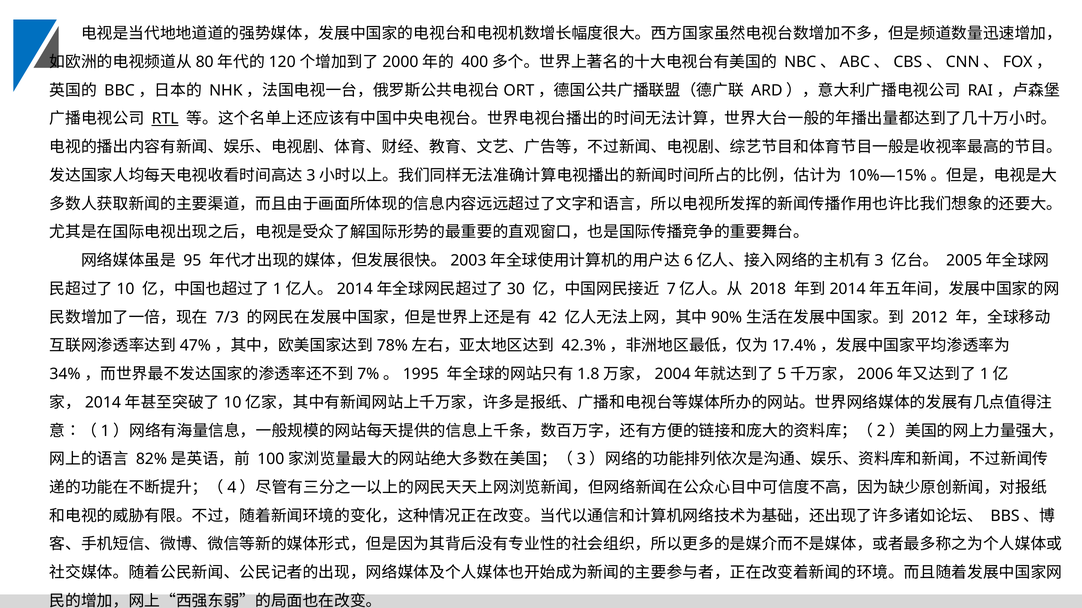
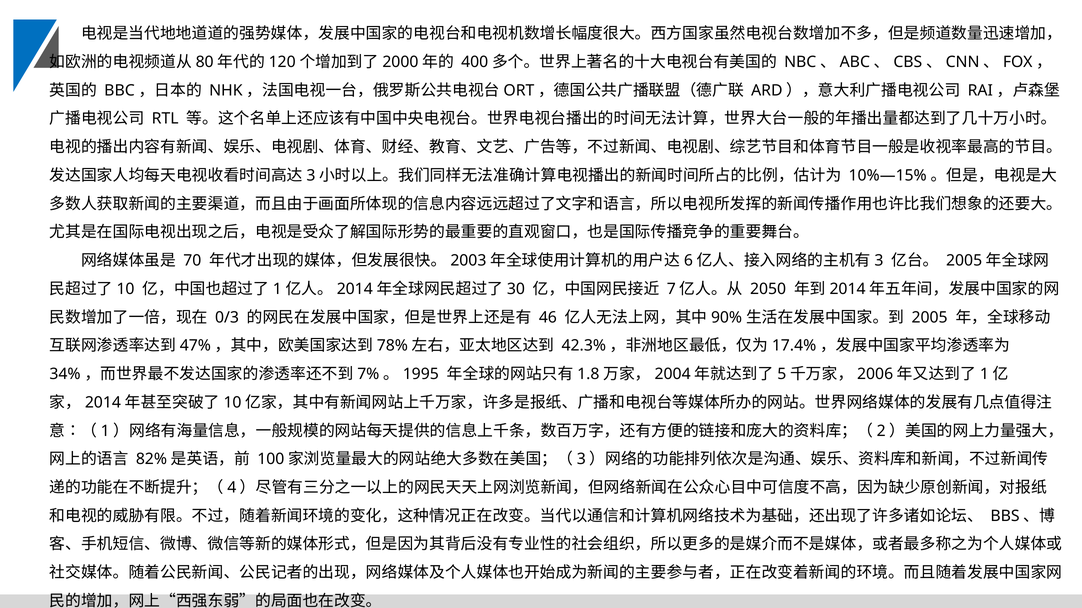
RTL underline: present -> none (165, 119)
95: 95 -> 70 (192, 261)
2018: 2018 -> 2050 (768, 289)
7/3: 7/3 -> 0/3 (227, 318)
42: 42 -> 46 (548, 318)
2012: 2012 -> 2005 (930, 318)
